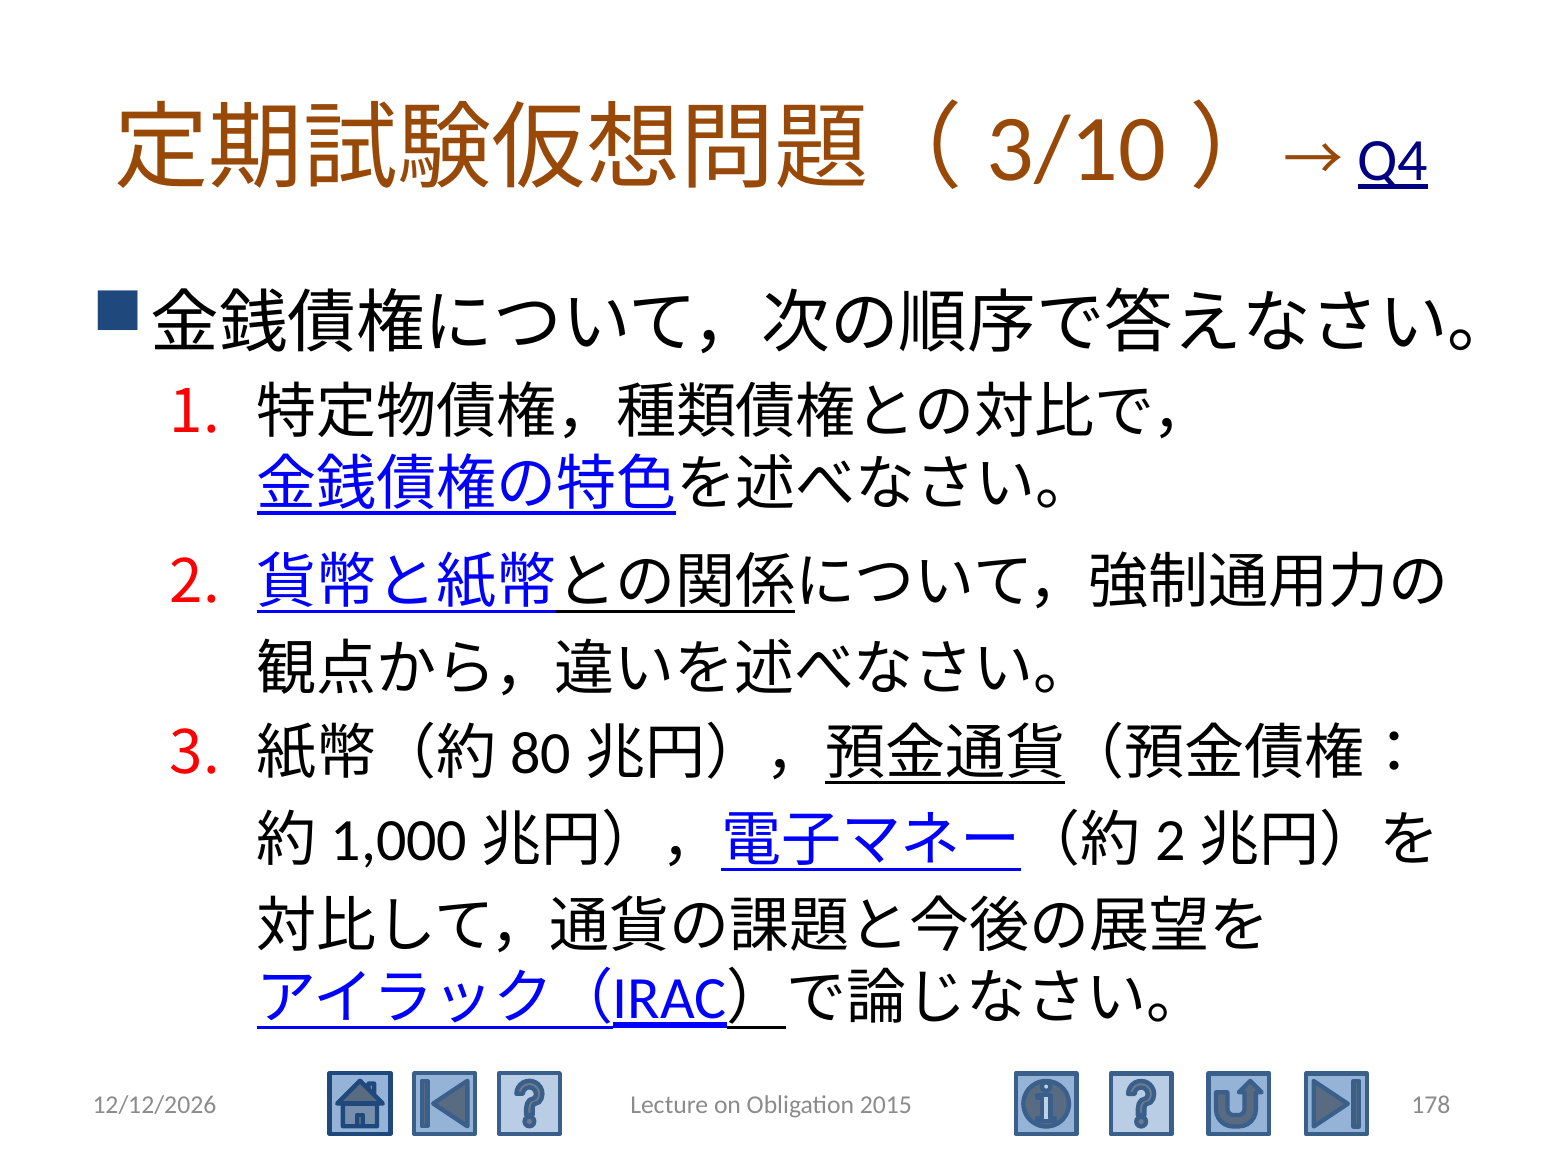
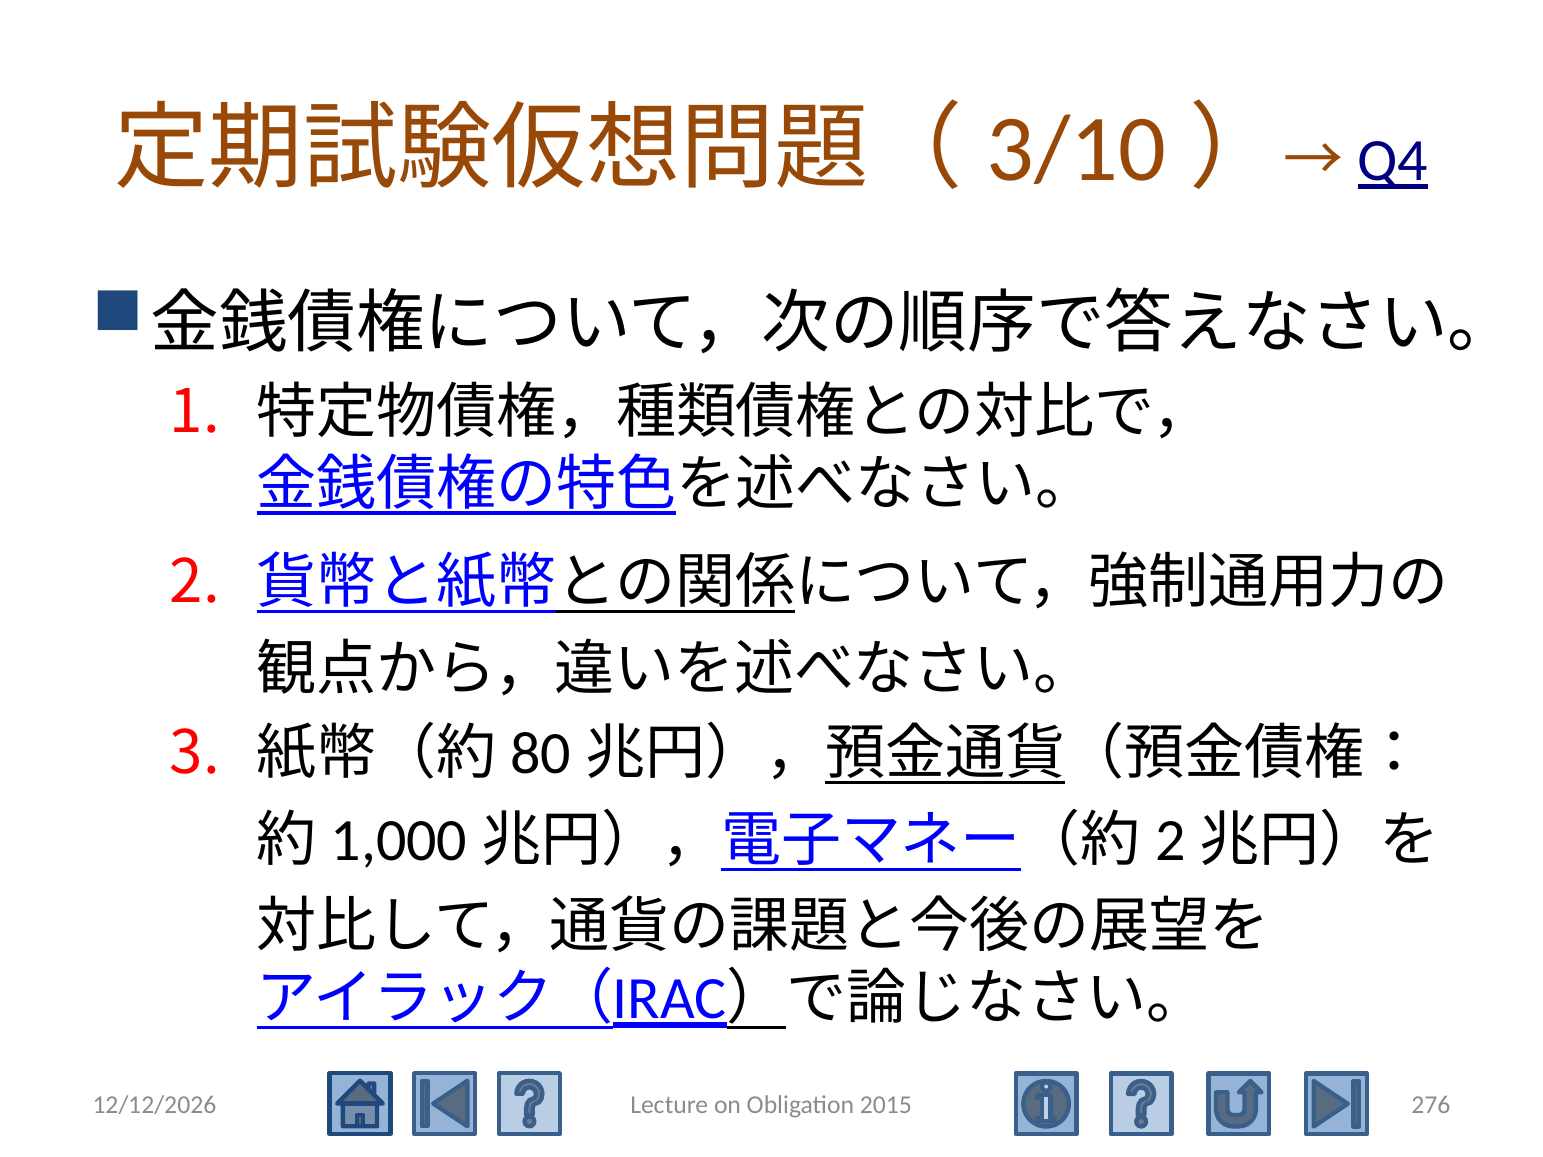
178: 178 -> 276 (1431, 1105)
